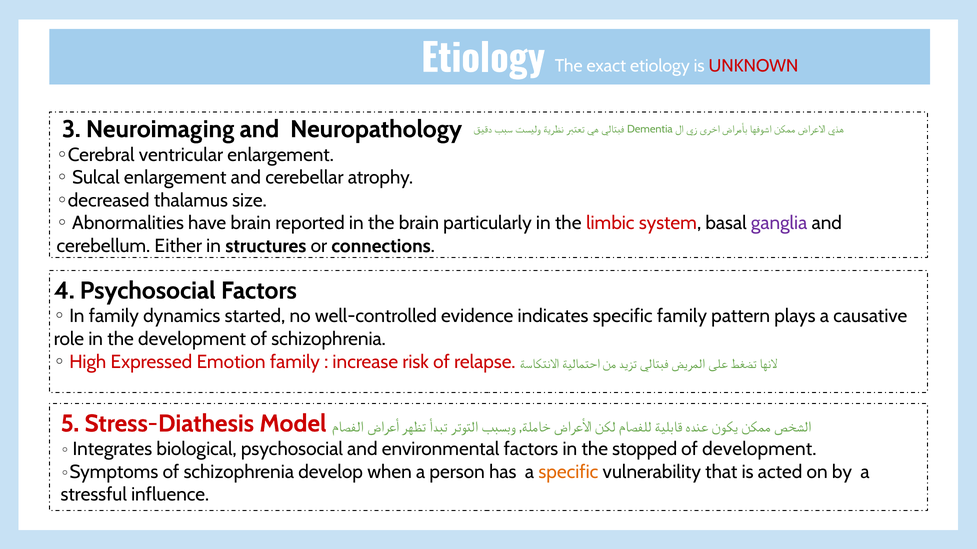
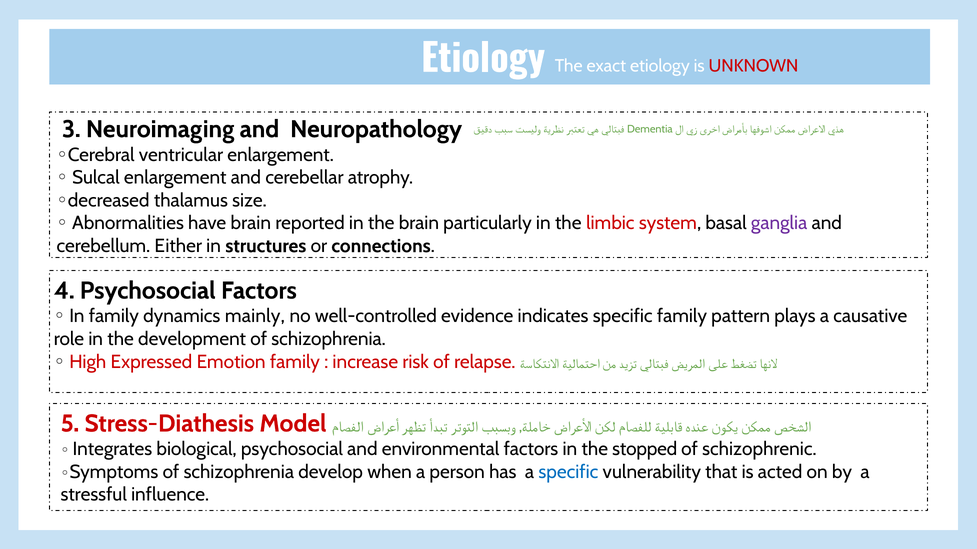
started: started -> mainly (255, 317)
of development: development -> schizophrenic (759, 450)
specific colour: orange -> blue (568, 472)
